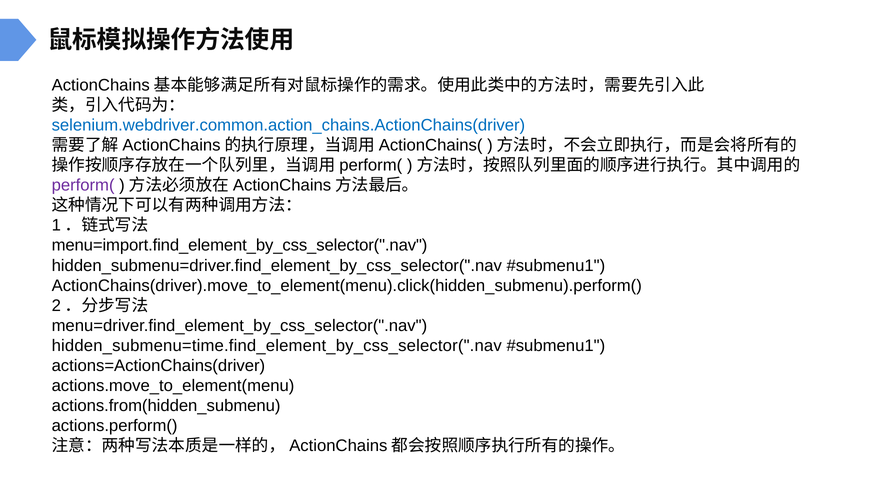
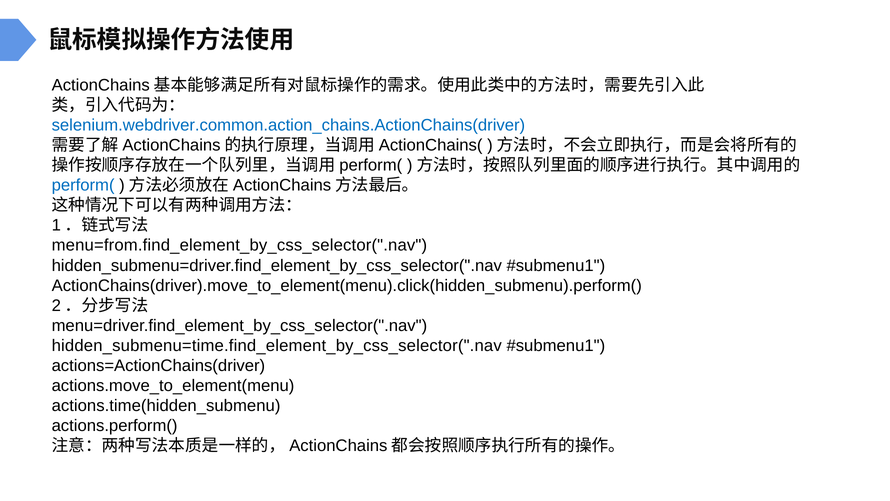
perform( colour: purple -> blue (83, 185)
menu=import.find_element_by_css_selector(".nav: menu=import.find_element_by_css_selector(".nav -> menu=from.find_element_by_css_selector(".nav (239, 245)
actions.from(hidden_submenu: actions.from(hidden_submenu -> actions.time(hidden_submenu (166, 405)
